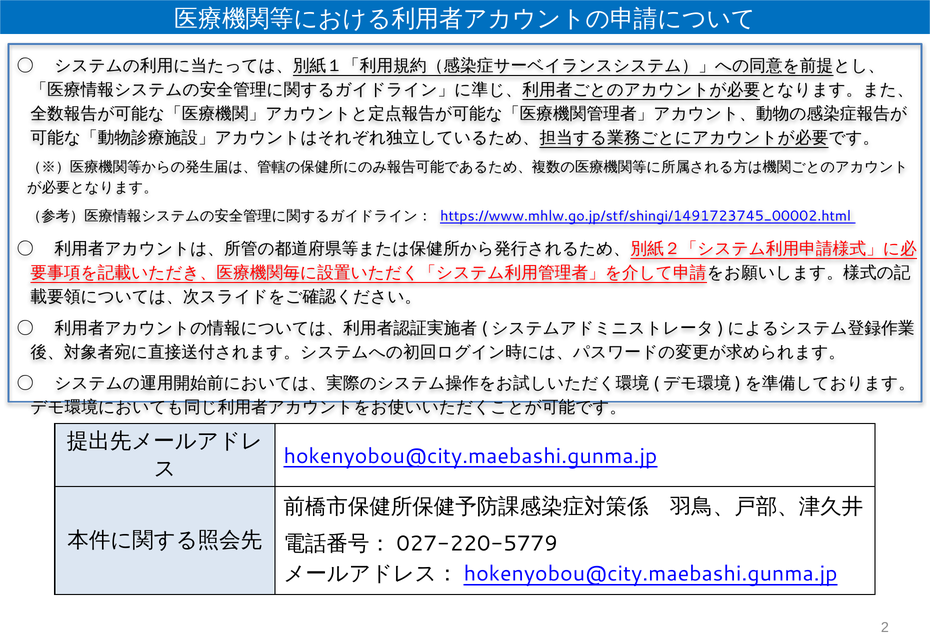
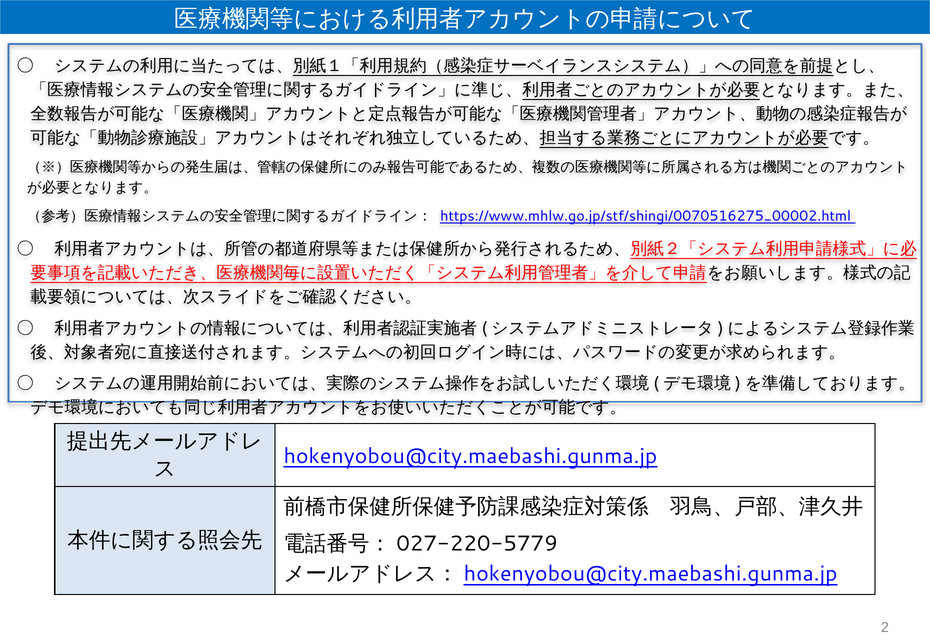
https://www.mhlw.go.jp/stf/shingi/1491723745_00002.html: https://www.mhlw.go.jp/stf/shingi/1491723745_00002.html -> https://www.mhlw.go.jp/stf/shingi/0070516275_00002.html (646, 216)
